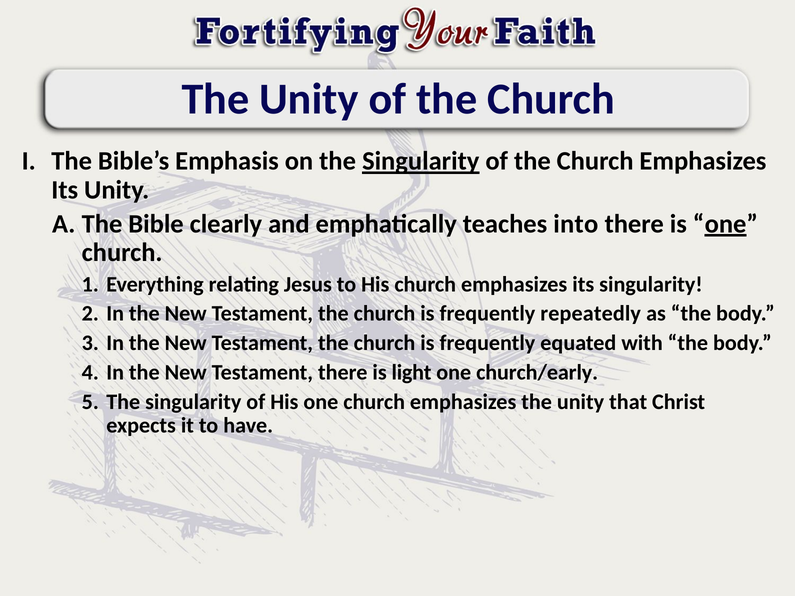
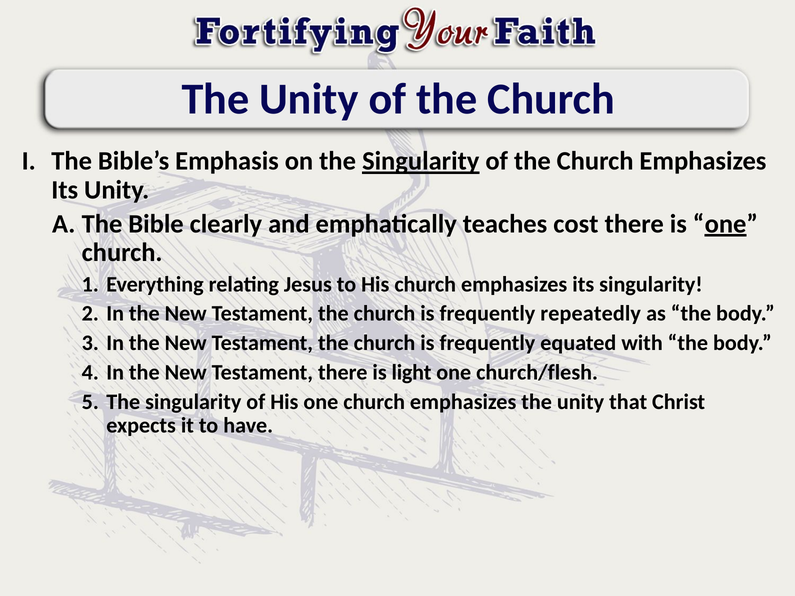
into: into -> cost (576, 224)
church/early: church/early -> church/flesh (537, 373)
